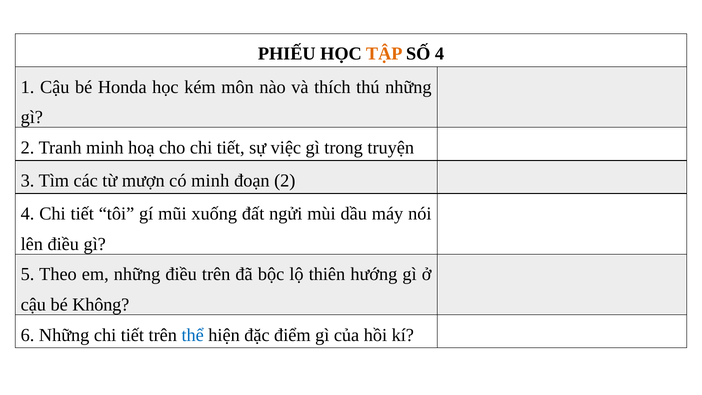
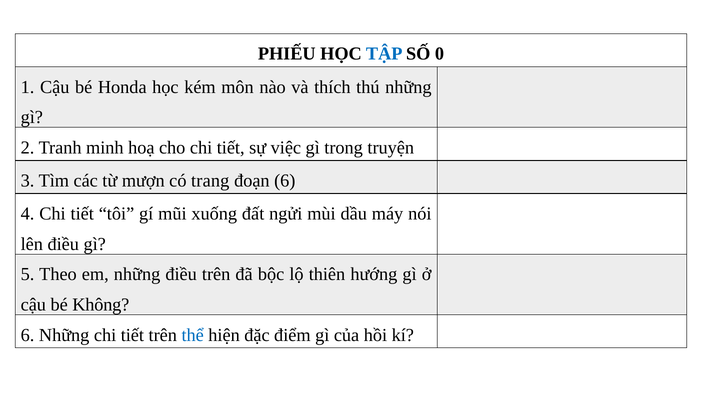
TẬP colour: orange -> blue (384, 54)
SỐ 4: 4 -> 0 (439, 54)
có minh: minh -> trang (210, 181)
đoạn 2: 2 -> 6 (285, 181)
